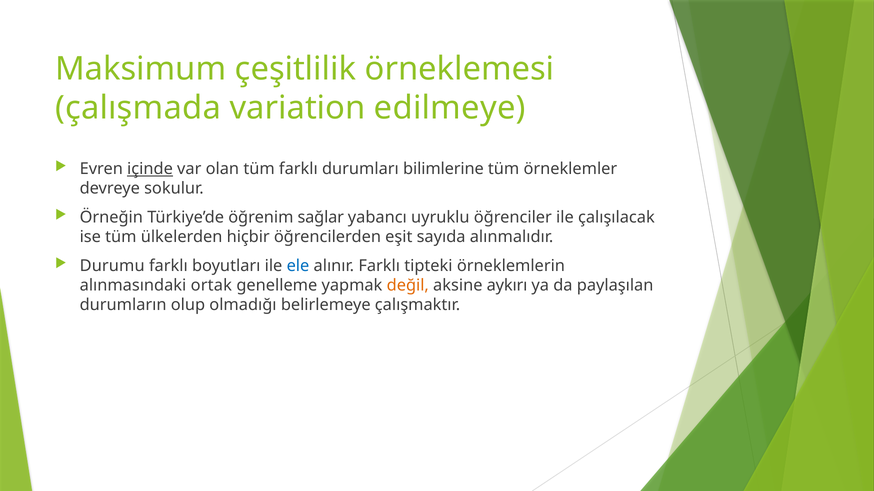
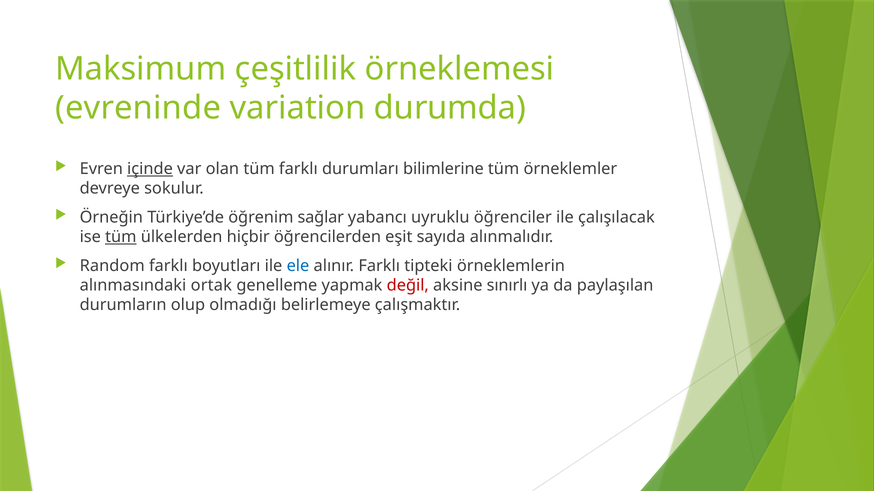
çalışmada: çalışmada -> evreninde (138, 108)
edilmeye: edilmeye -> durumda (450, 108)
tüm underline: none -> present (121, 237)
Durumu: Durumu -> Random (112, 266)
değil colour: orange -> red (408, 286)
aykırı: aykırı -> sınırlı (507, 286)
